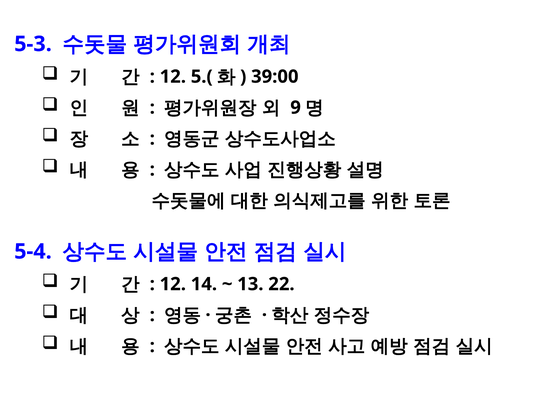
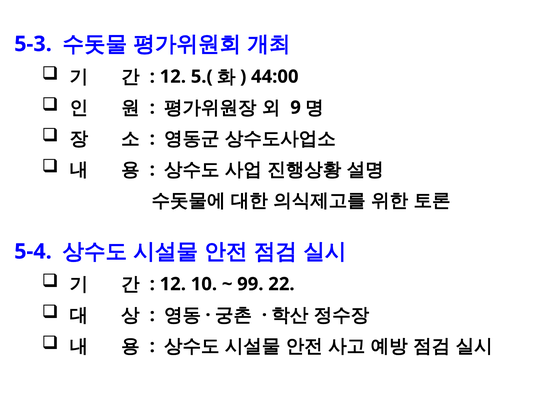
39:00: 39:00 -> 44:00 (275, 77)
14: 14 -> 10 (204, 284)
13: 13 -> 99 (250, 284)
